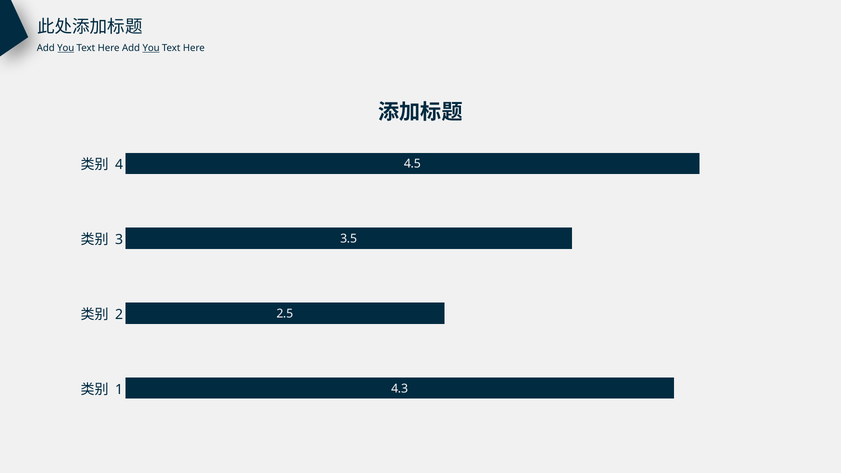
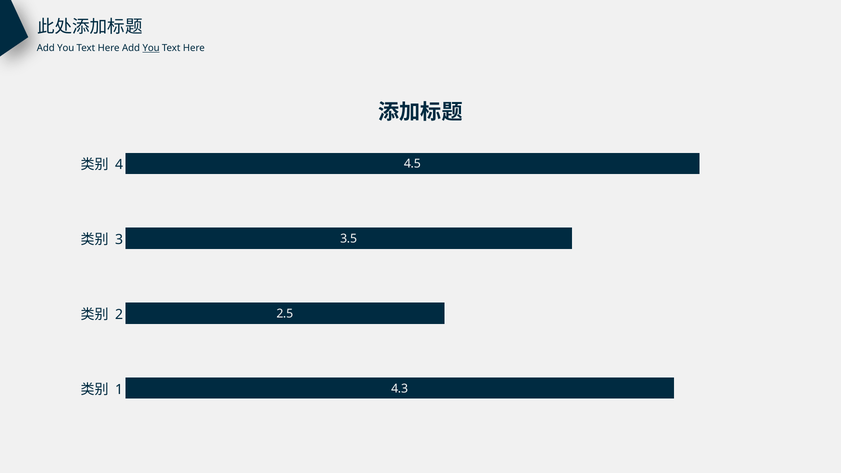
You underline: present -> none (66, 48)
